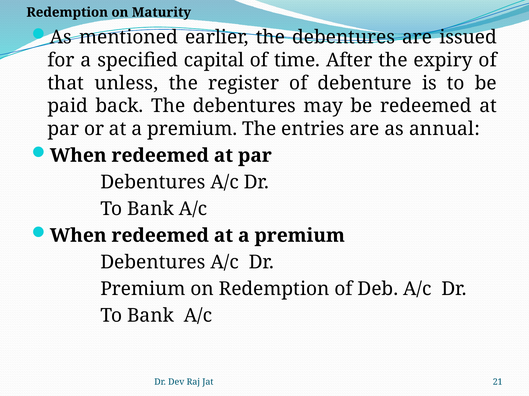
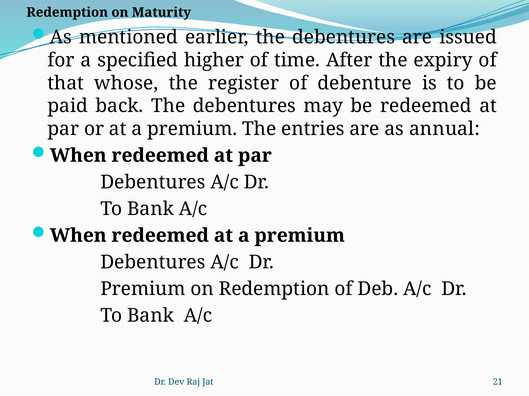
capital: capital -> higher (214, 60)
unless: unless -> whose (126, 83)
